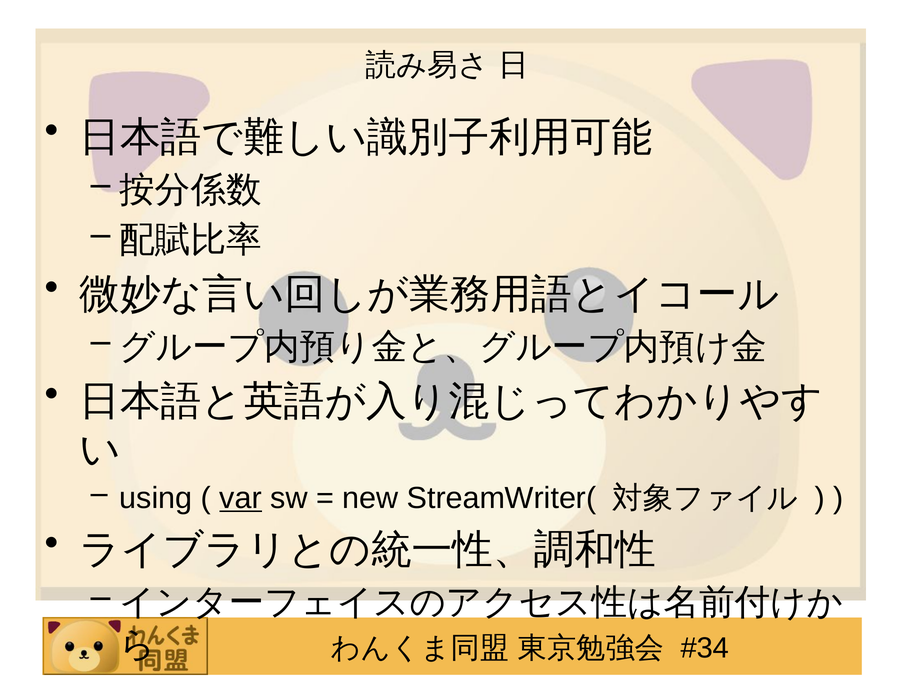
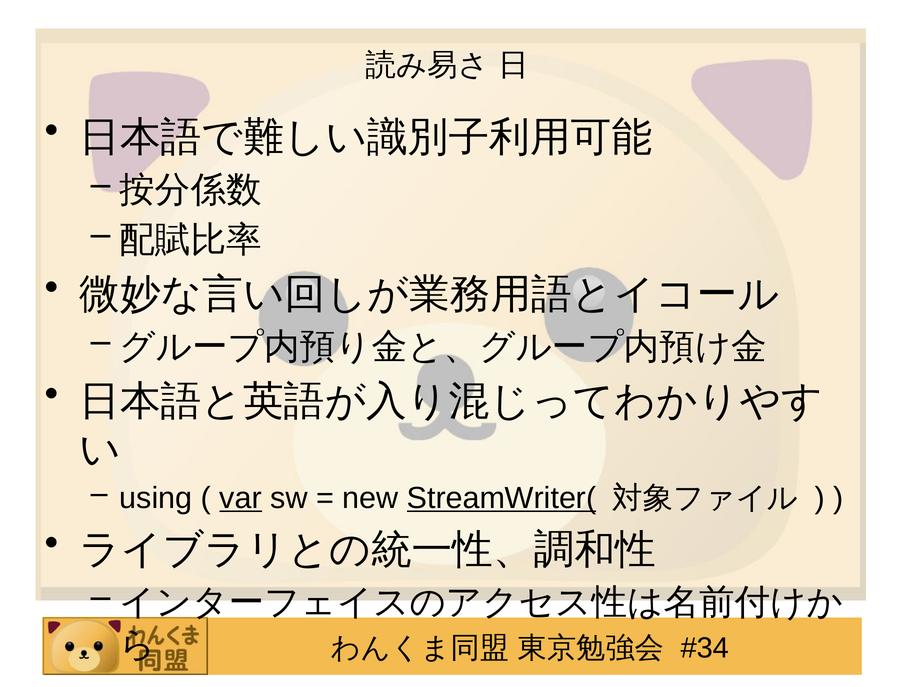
StreamWriter( underline: none -> present (502, 498)
